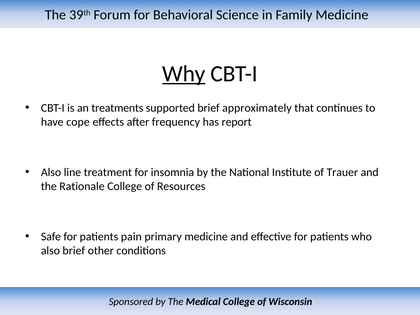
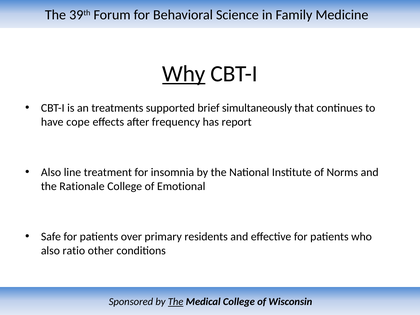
approximately: approximately -> simultaneously (257, 108)
Trauer: Trauer -> Norms (342, 172)
Resources: Resources -> Emotional (181, 186)
pain: pain -> over (131, 237)
primary medicine: medicine -> residents (206, 237)
also brief: brief -> ratio (74, 251)
The underline: none -> present (176, 302)
